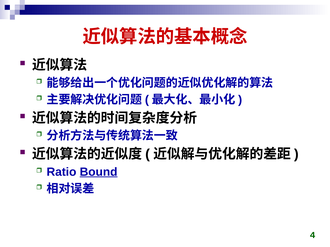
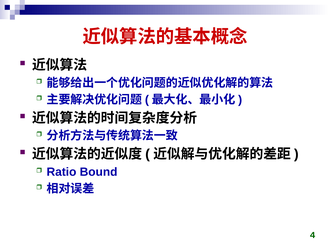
Bound underline: present -> none (99, 172)
